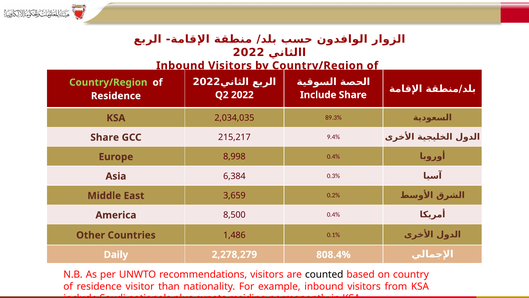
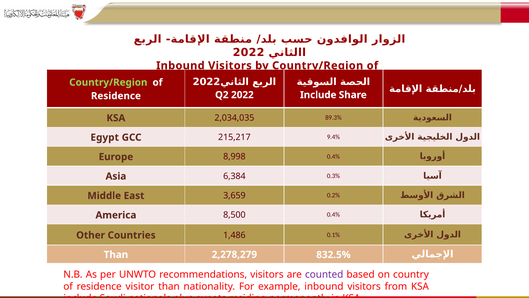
Share: Share -> Egypt (105, 137)
Daily: Daily -> Than (116, 254)
808.4%: 808.4% -> 832.5% (333, 254)
counted colour: black -> purple (324, 274)
